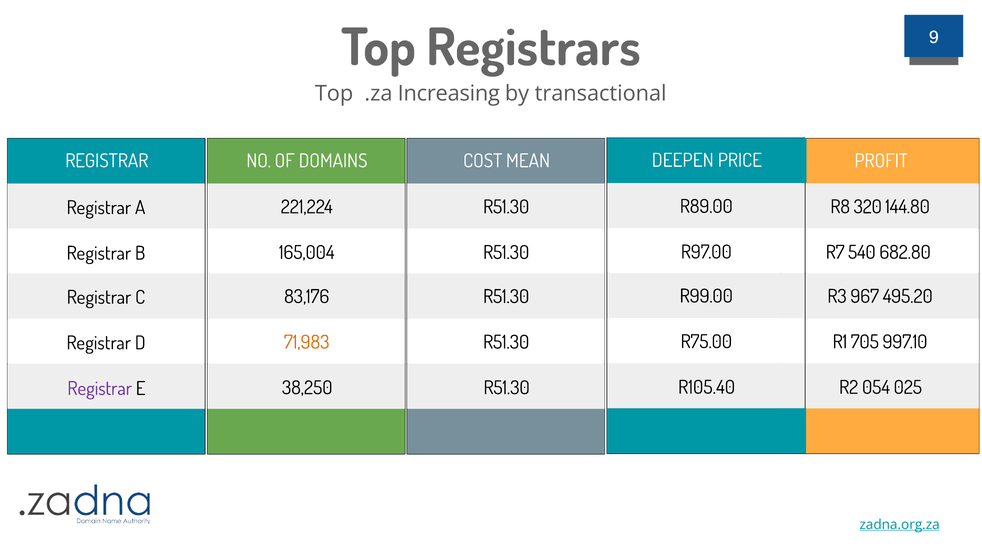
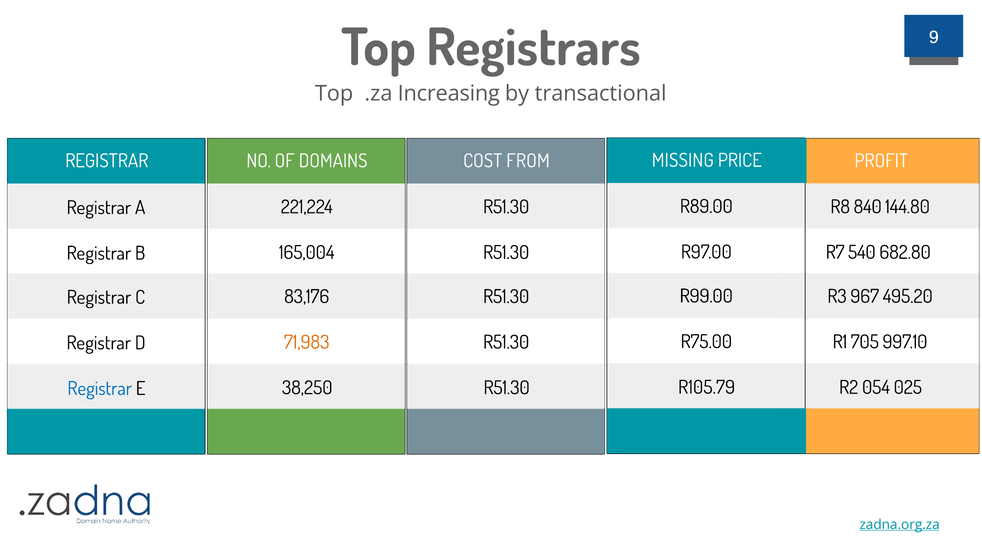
DEEPEN: DEEPEN -> MISSING (683, 161)
MEAN: MEAN -> FROM (528, 161)
320: 320 -> 840 (868, 207)
R105.40: R105.40 -> R105.79 (707, 388)
Registrar colour: purple -> blue (100, 389)
